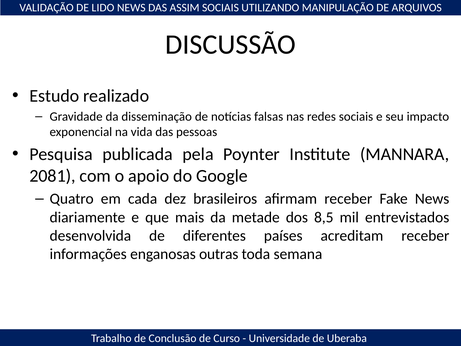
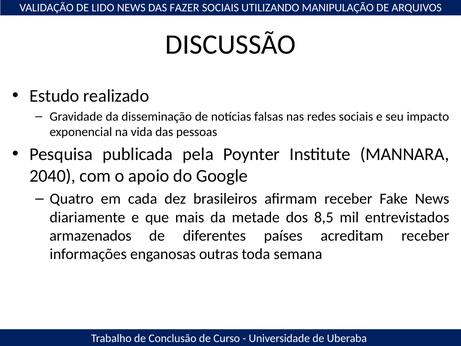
ASSIM: ASSIM -> FAZER (184, 8)
2081: 2081 -> 2040 (53, 176)
desenvolvida: desenvolvida -> armazenados (90, 236)
